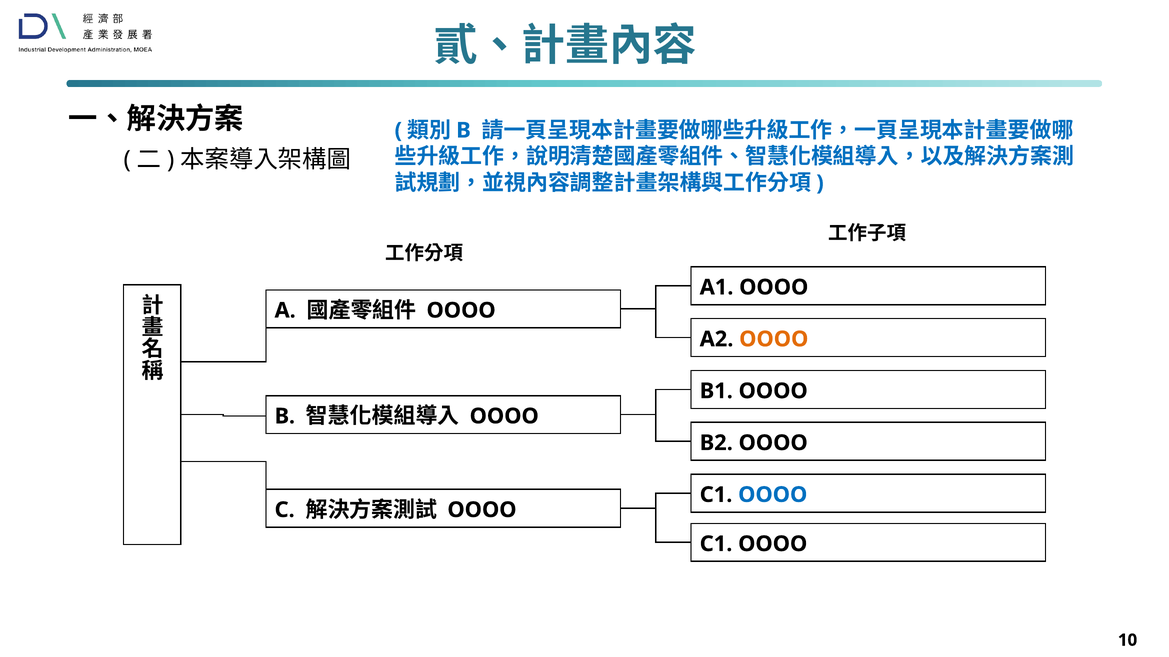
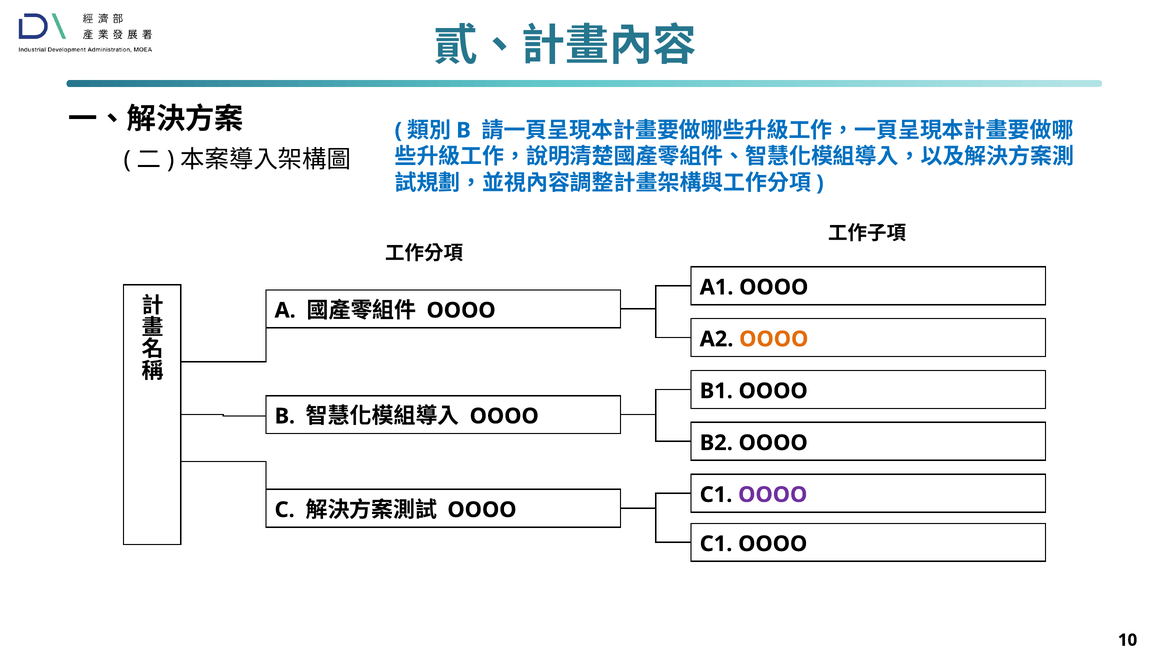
OOOO colour: blue -> purple (773, 495)
